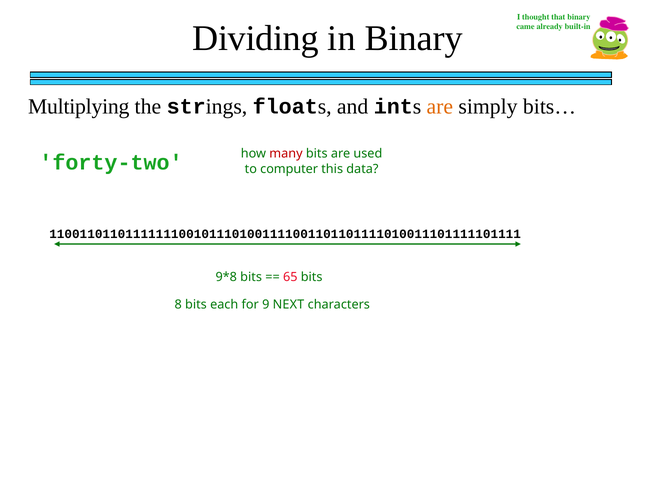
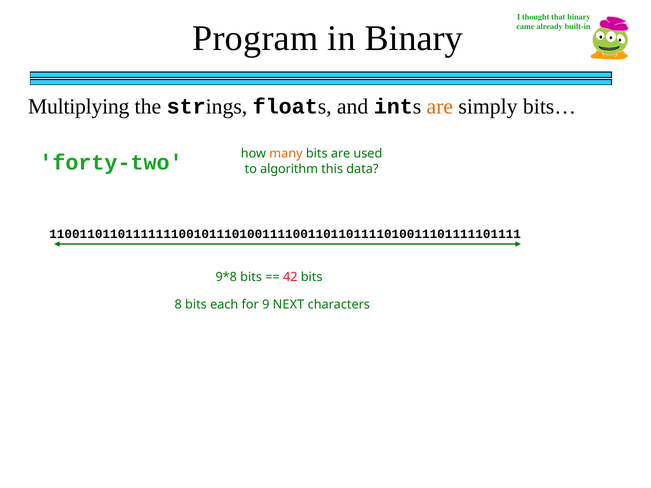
Dividing: Dividing -> Program (255, 38)
many colour: red -> orange (286, 154)
computer: computer -> algorithm (289, 169)
65: 65 -> 42 (290, 277)
